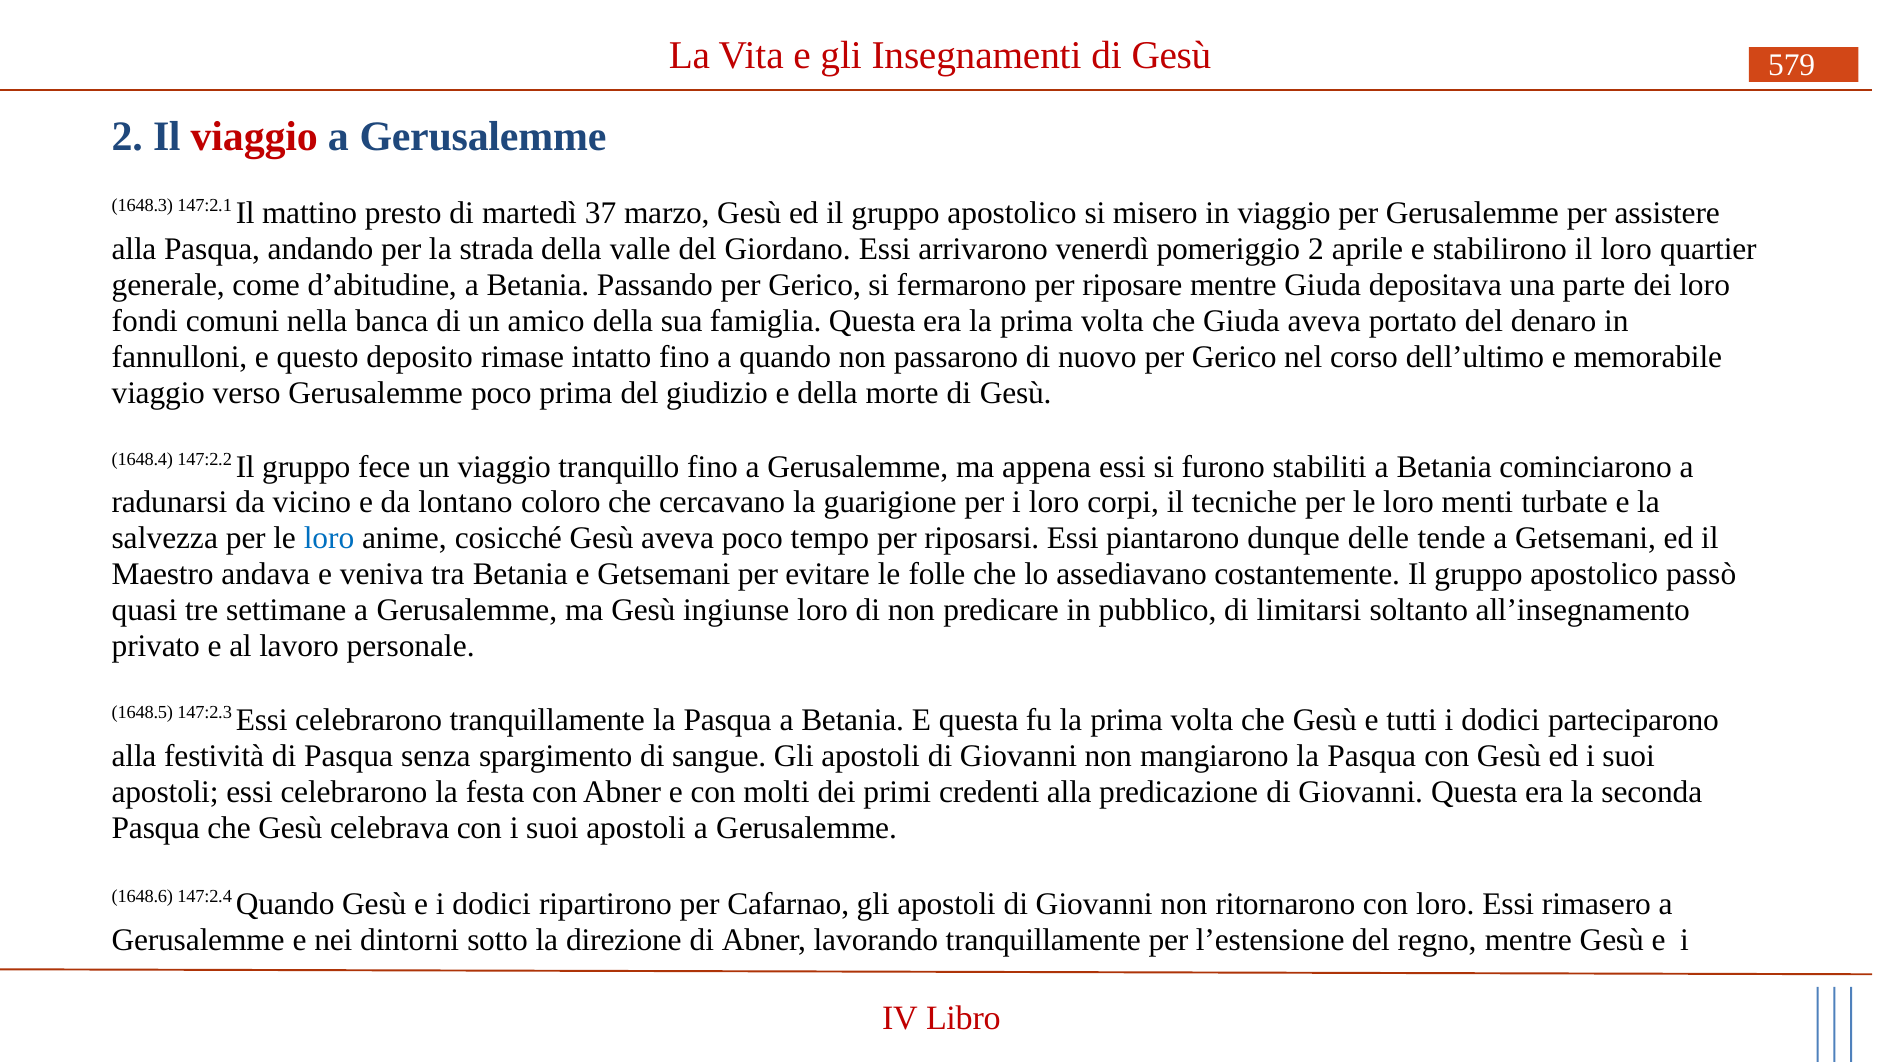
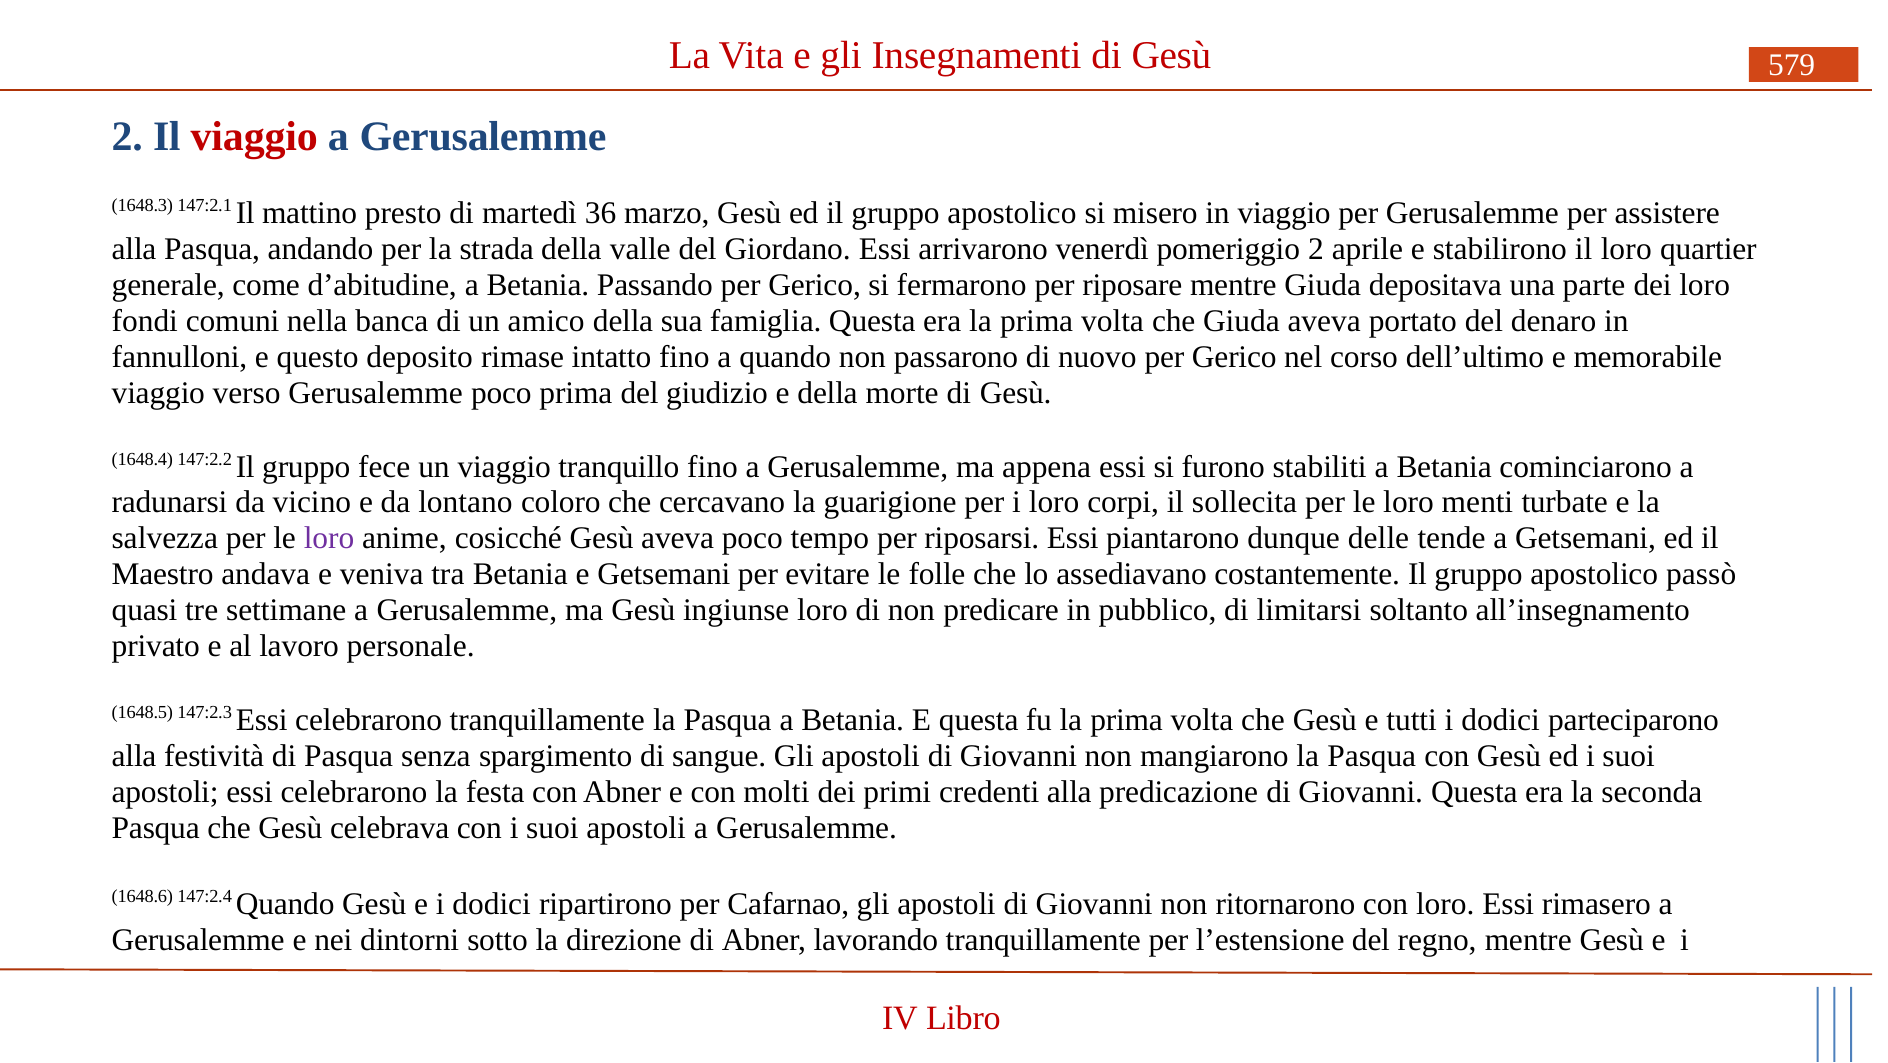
37: 37 -> 36 (601, 213)
tecniche: tecniche -> sollecita (1245, 503)
loro colour: blue -> purple (329, 539)
